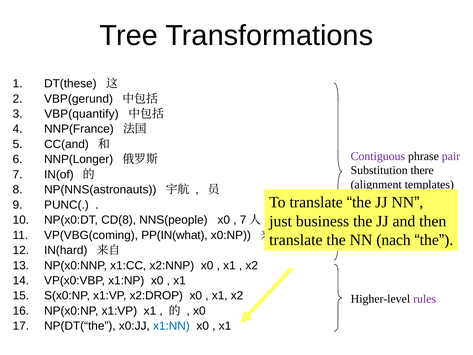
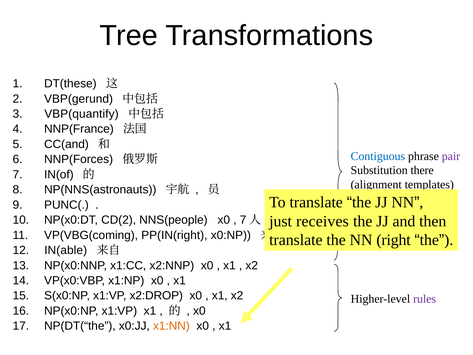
Contiguous colour: purple -> blue (378, 156)
NNP(Longer: NNP(Longer -> NNP(Forces (79, 159)
business: business -> receives (322, 221)
CD(8: CD(8 -> CD(2 (119, 220)
PP(IN(what: PP(IN(what -> PP(IN(right (174, 235)
nach: nach -> right (393, 240)
IN(hard: IN(hard -> IN(able (66, 250)
x1:NN colour: blue -> orange (171, 326)
